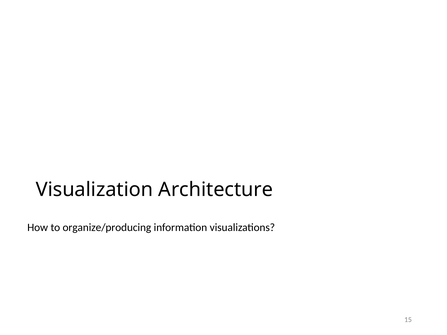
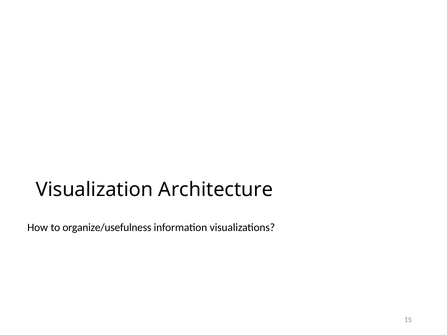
organize/producing: organize/producing -> organize/usefulness (107, 228)
